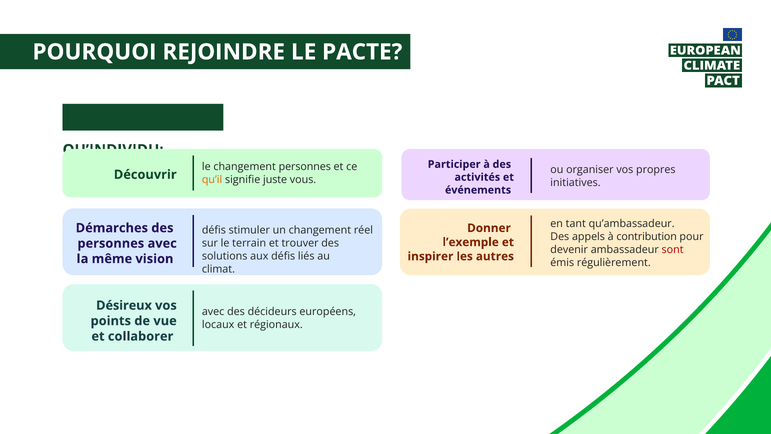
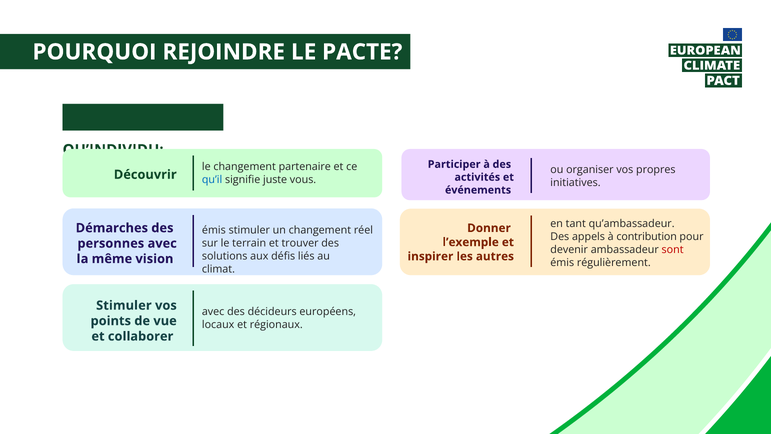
changement personnes: personnes -> partenaire (305, 167)
qu’il colour: orange -> blue (212, 180)
défis: défis -> émis (214, 230)
Désireux: Désireux -> Stimuler (124, 305)
